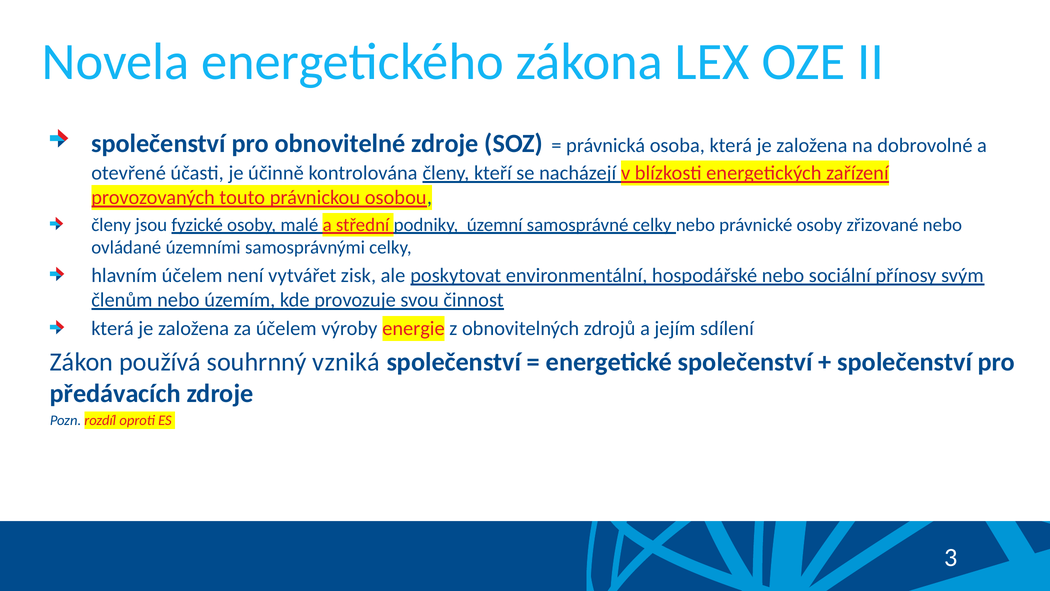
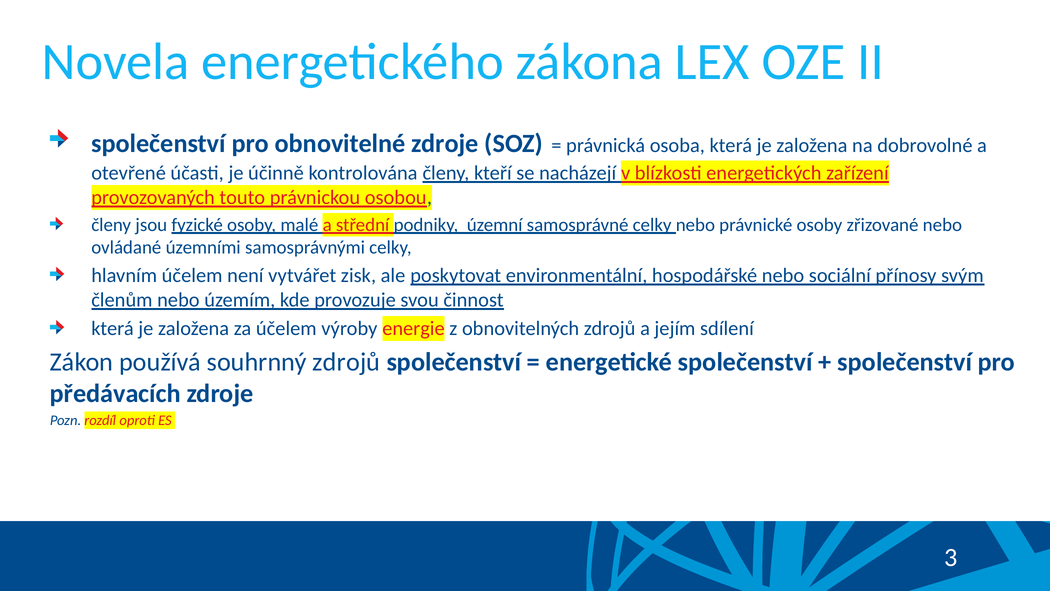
souhrnný vzniká: vzniká -> zdrojů (346, 362)
